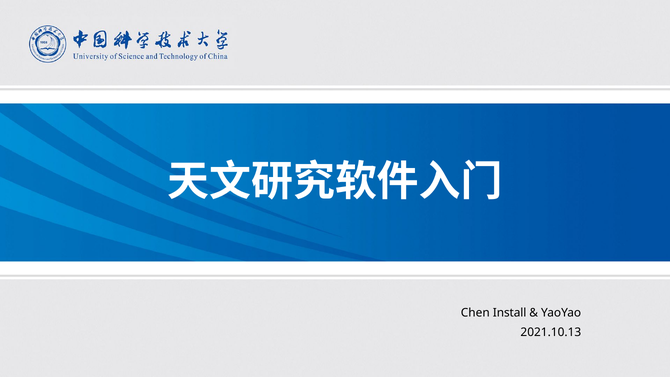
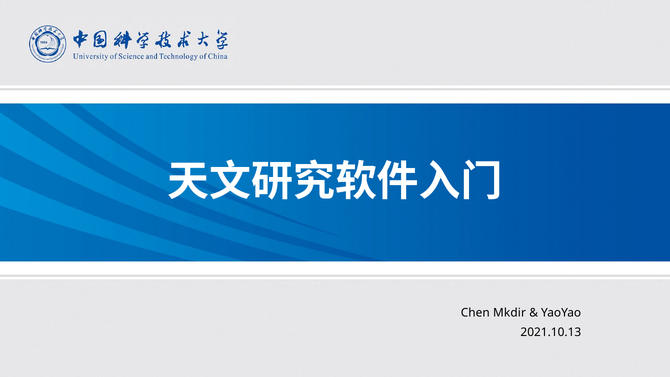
Install: Install -> Mkdir (509, 313)
